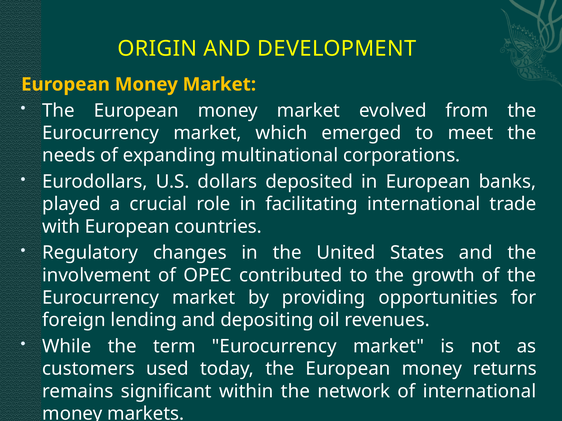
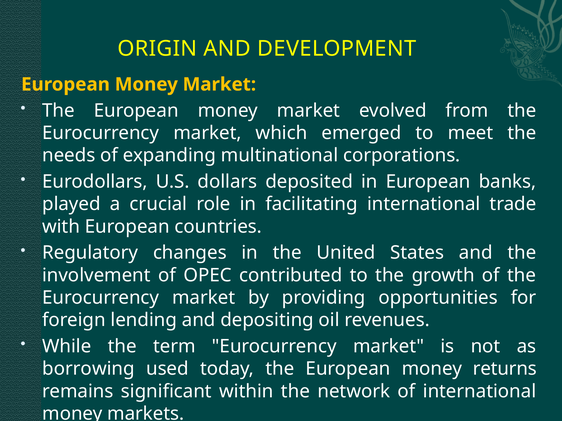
customers: customers -> borrowing (88, 369)
